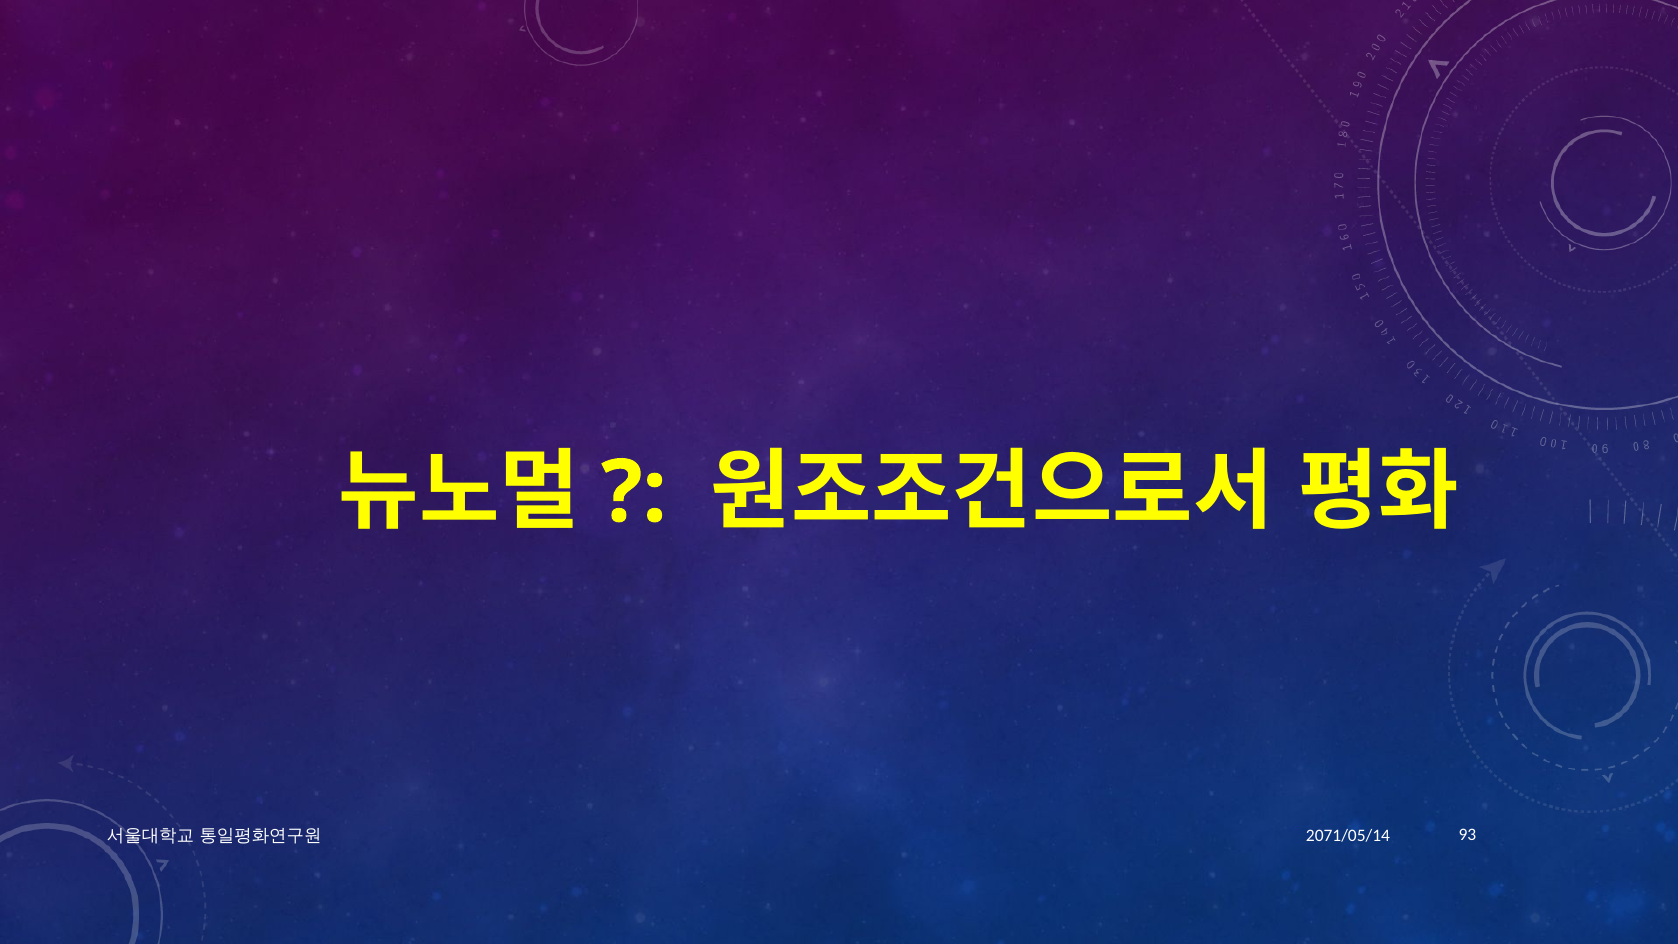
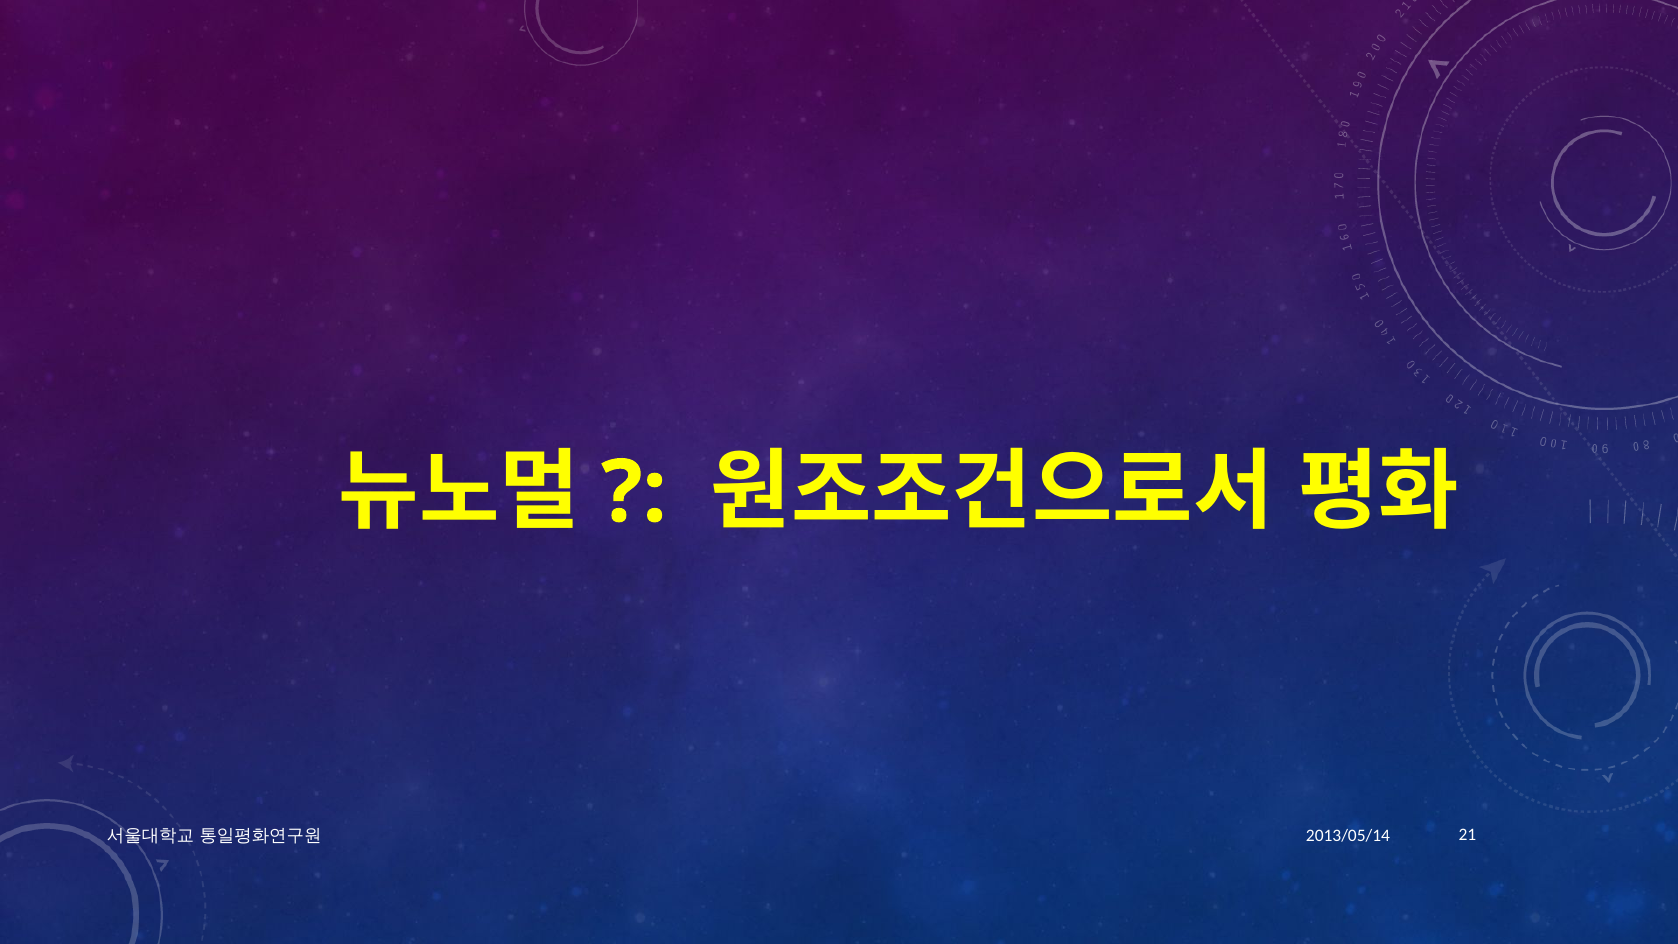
2071/05/14: 2071/05/14 -> 2013/05/14 (1348, 835)
93: 93 -> 21 (1467, 835)
